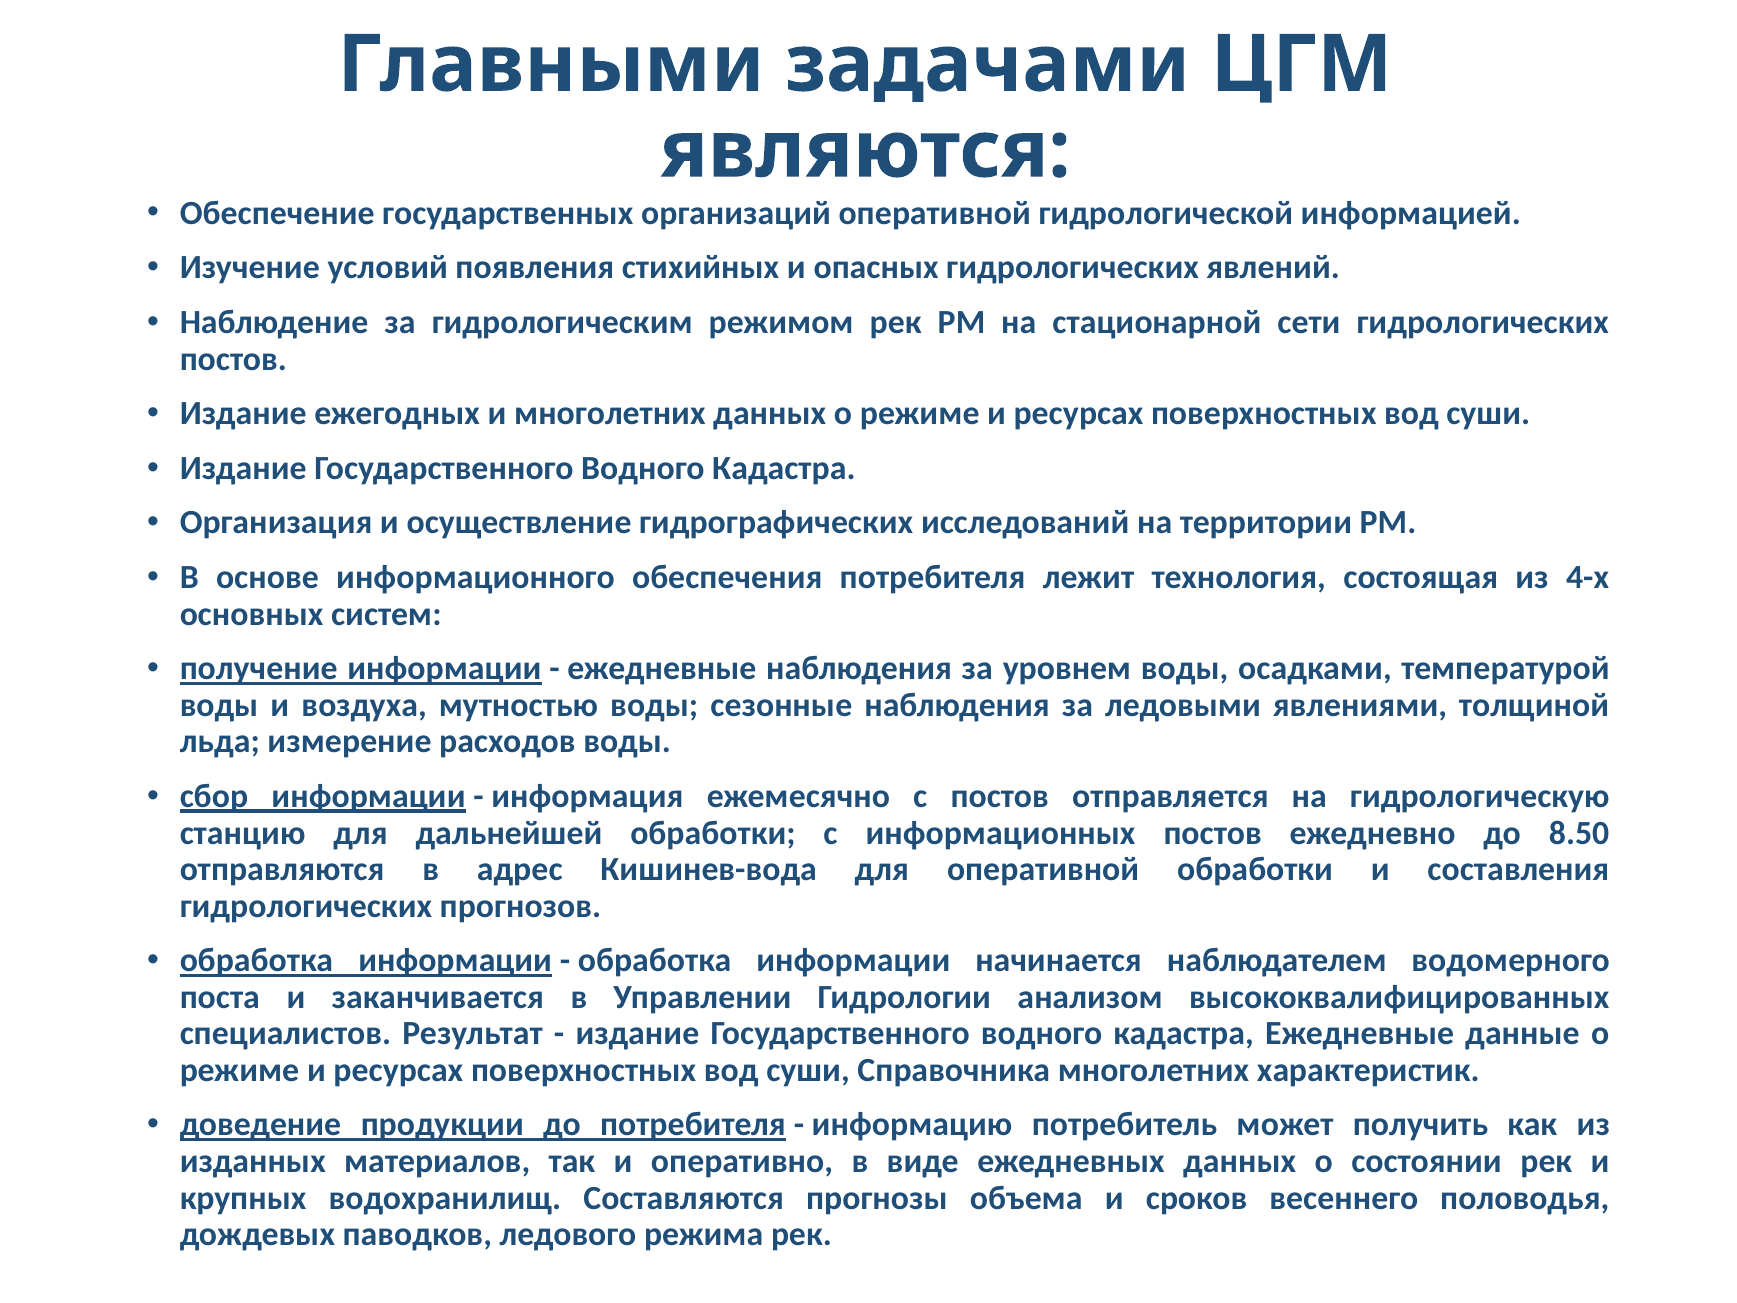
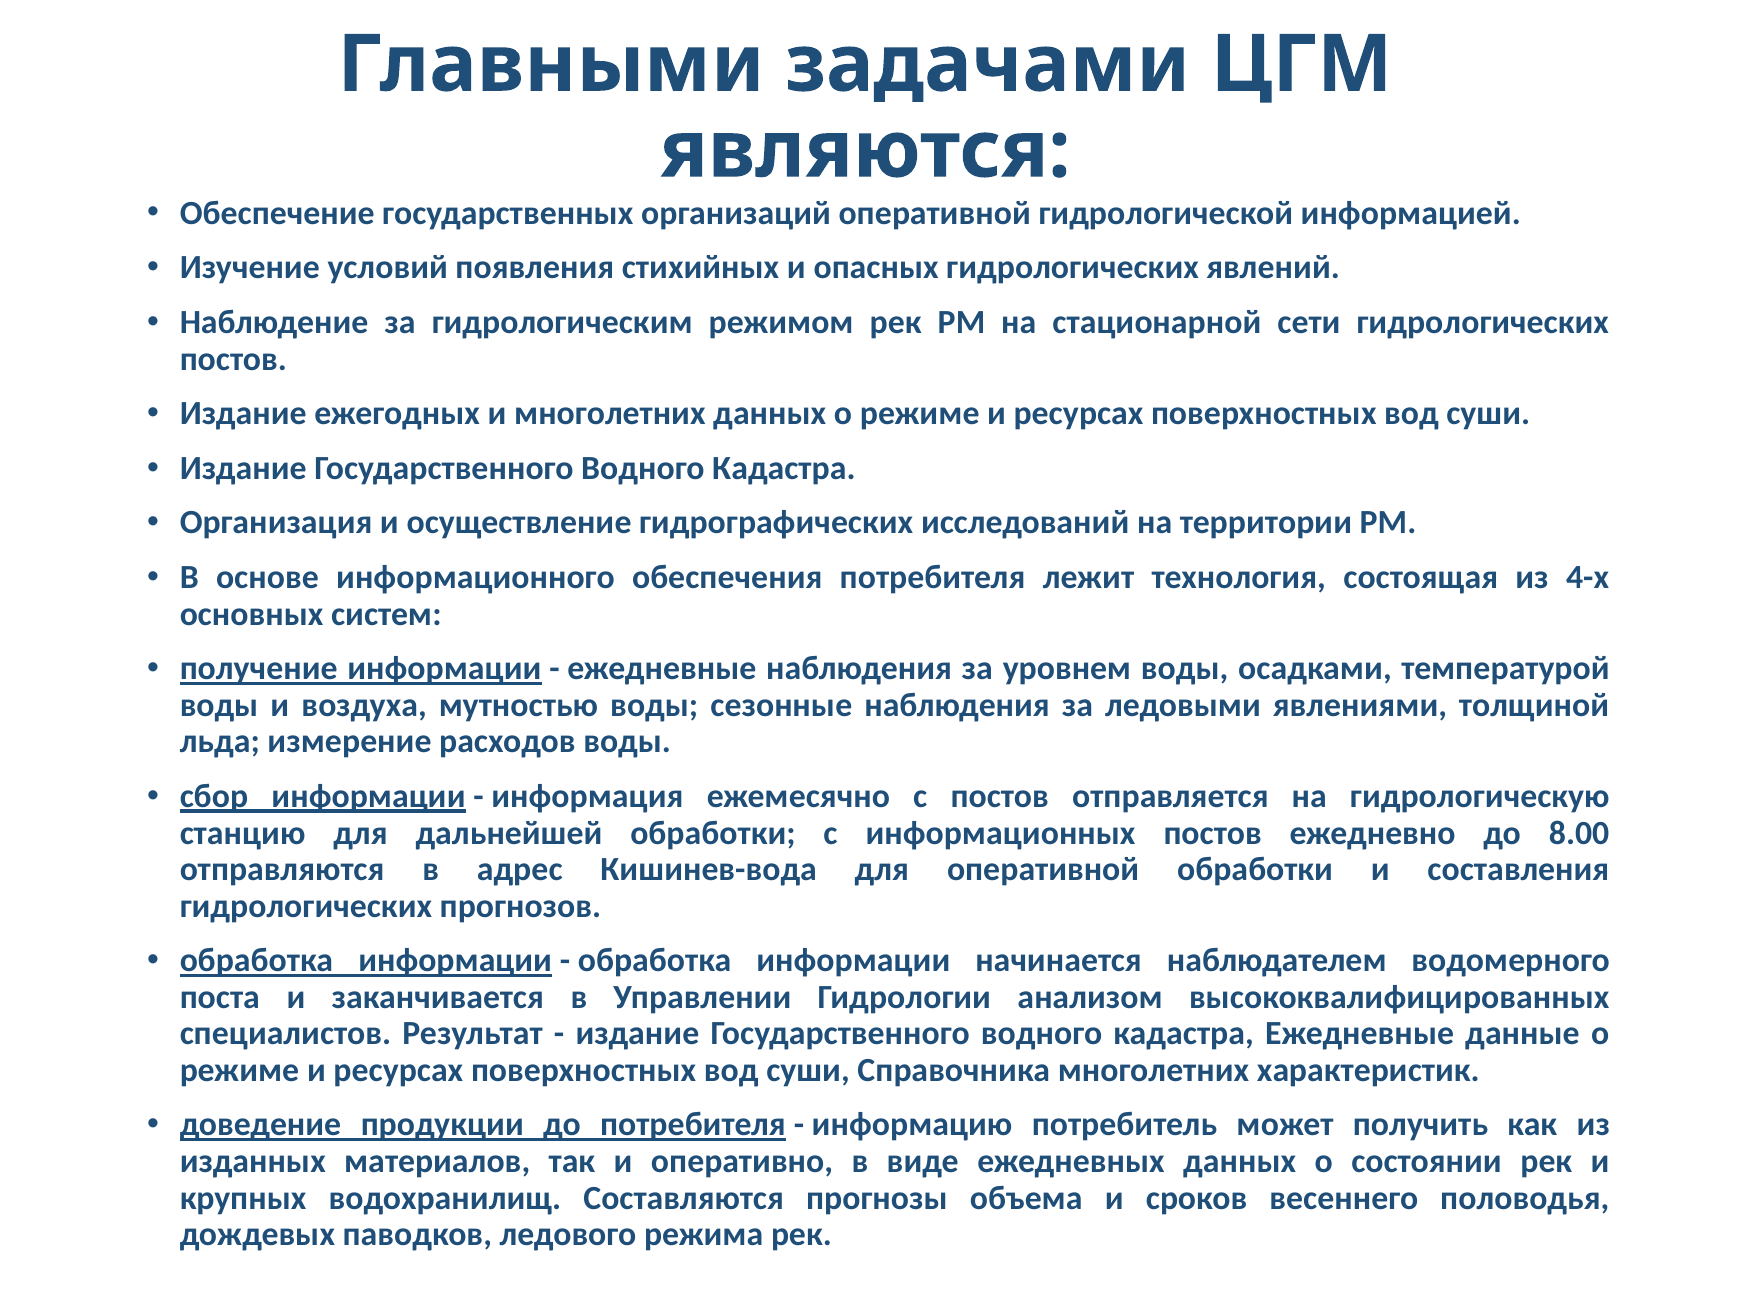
8.50: 8.50 -> 8.00 (1579, 833)
